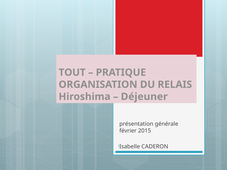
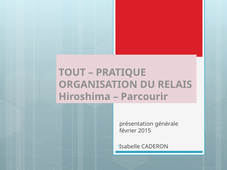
Déjeuner: Déjeuner -> Parcourir (144, 97)
